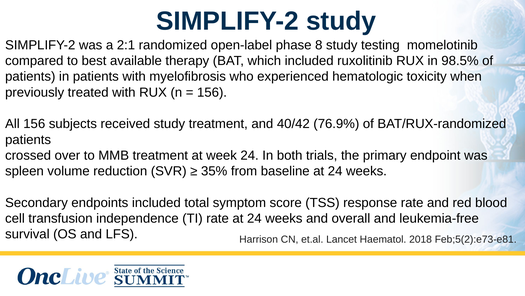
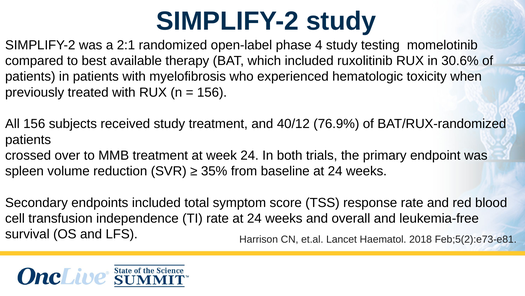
8: 8 -> 4 (319, 45)
98.5%: 98.5% -> 30.6% (460, 61)
40/42: 40/42 -> 40/12 (293, 124)
